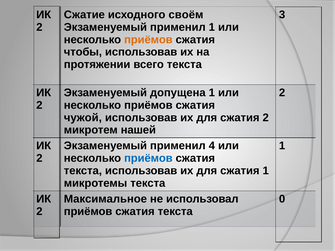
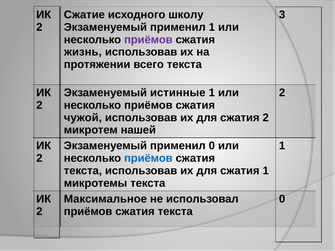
своём: своём -> школу (186, 15)
приёмов colour: orange -> purple (148, 40)
чтобы: чтобы -> жизнь (83, 52)
допущена: допущена -> истинные (178, 93)
применил 4: 4 -> 0 (212, 146)
